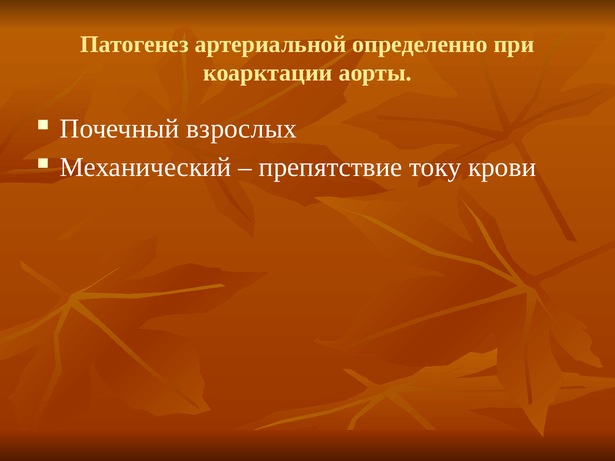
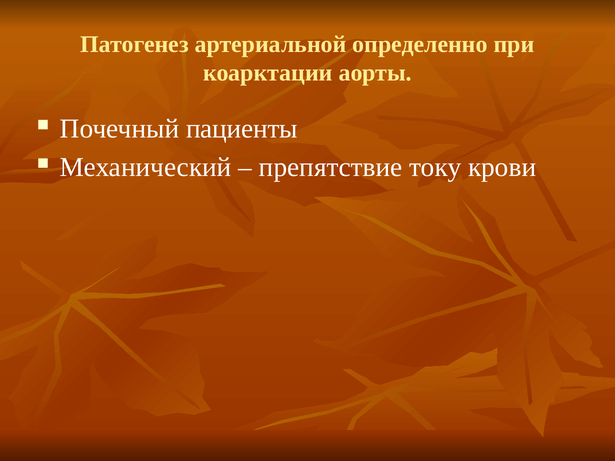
взрослых: взрослых -> пациенты (242, 129)
